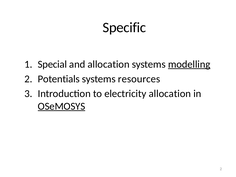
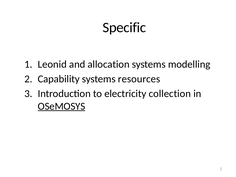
Special: Special -> Leonid (52, 64)
modelling underline: present -> none (189, 64)
Potentials: Potentials -> Capability (59, 79)
electricity allocation: allocation -> collection (170, 94)
